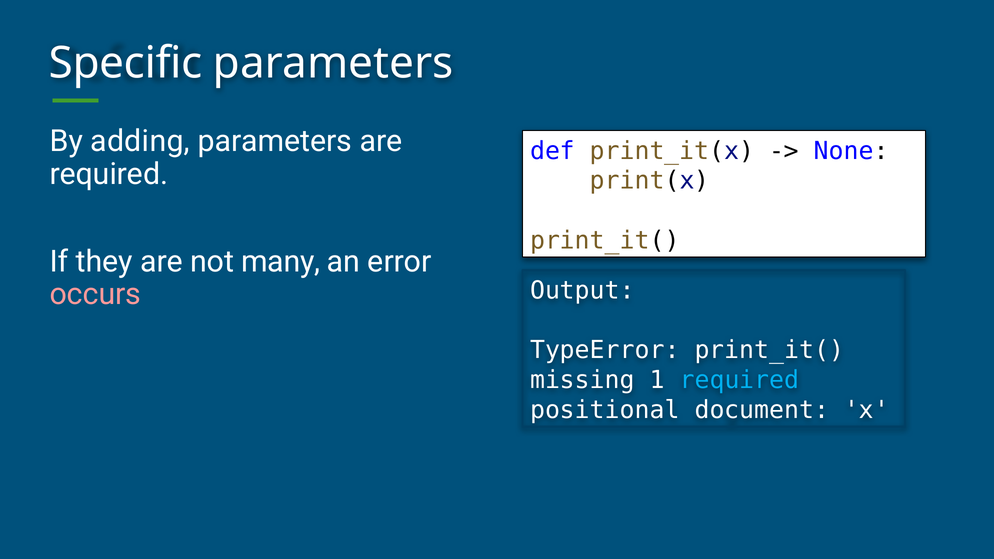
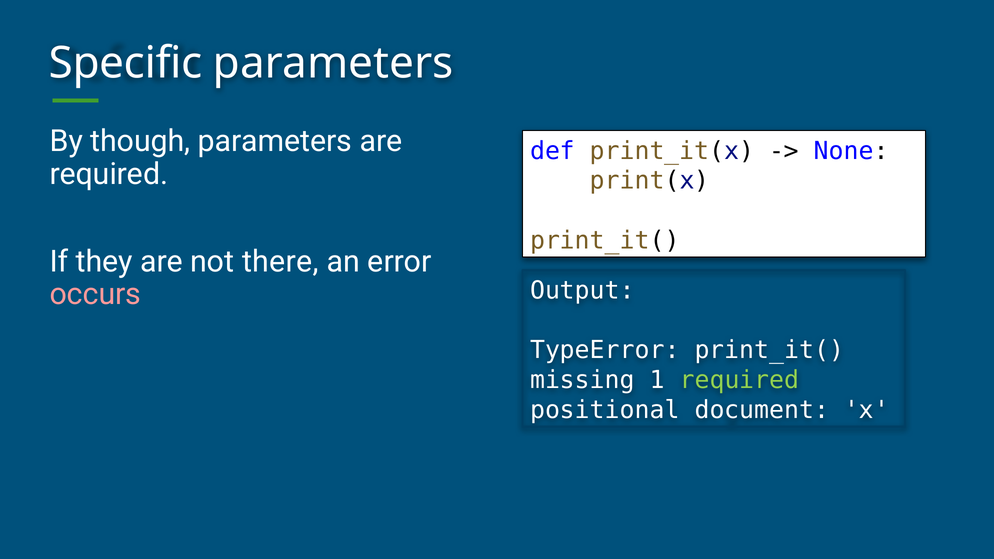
adding: adding -> though (140, 141)
many: many -> there (280, 262)
required colour: light blue -> light green (739, 380)
